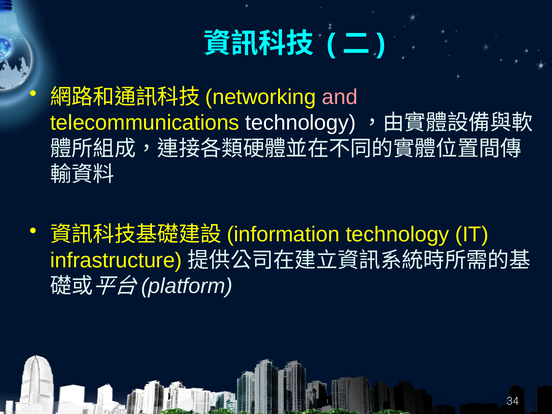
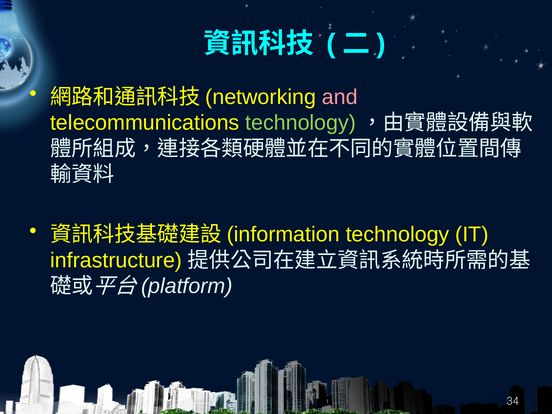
technology colour: white -> light green (301, 123)
